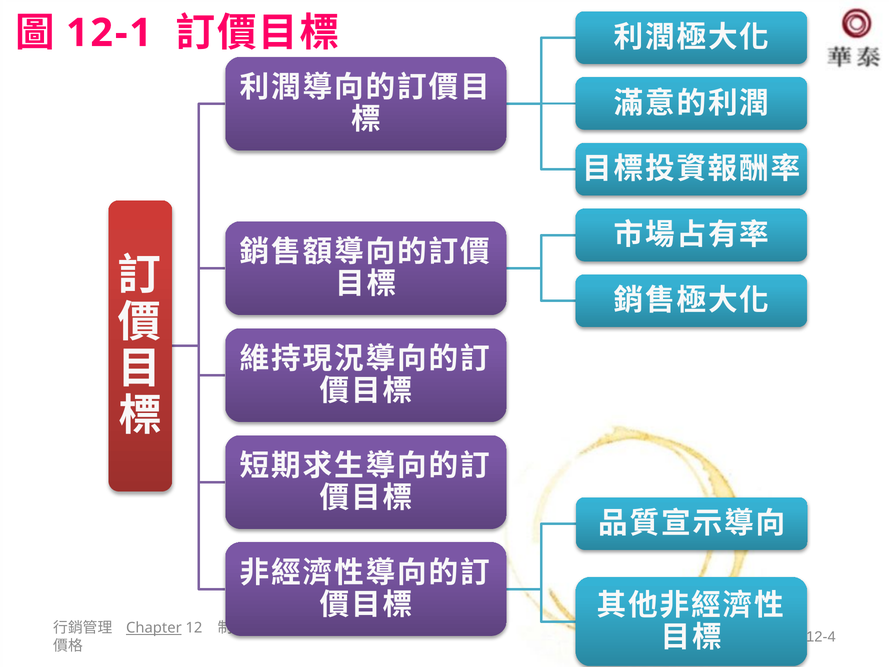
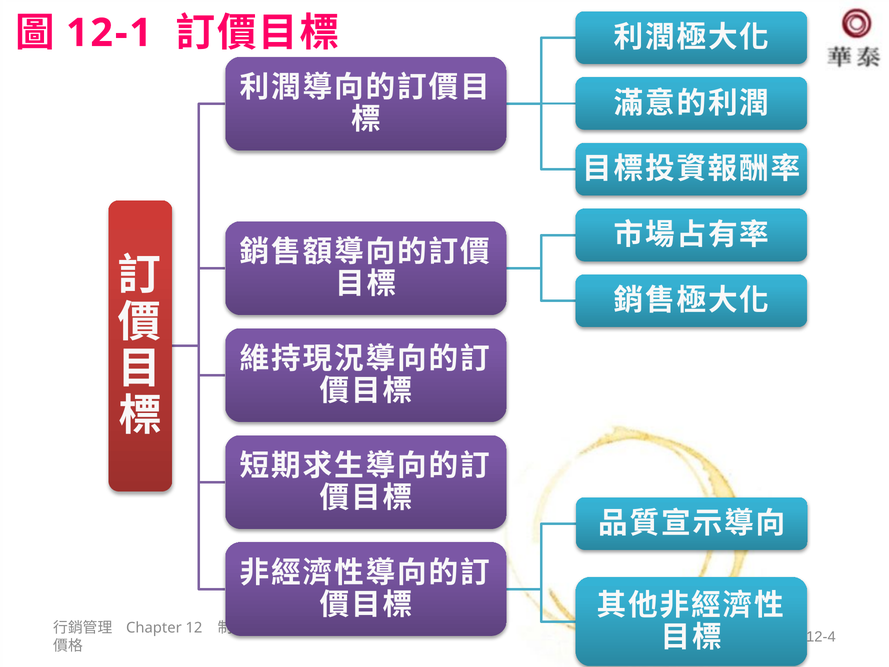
Chapter underline: present -> none (154, 628)
